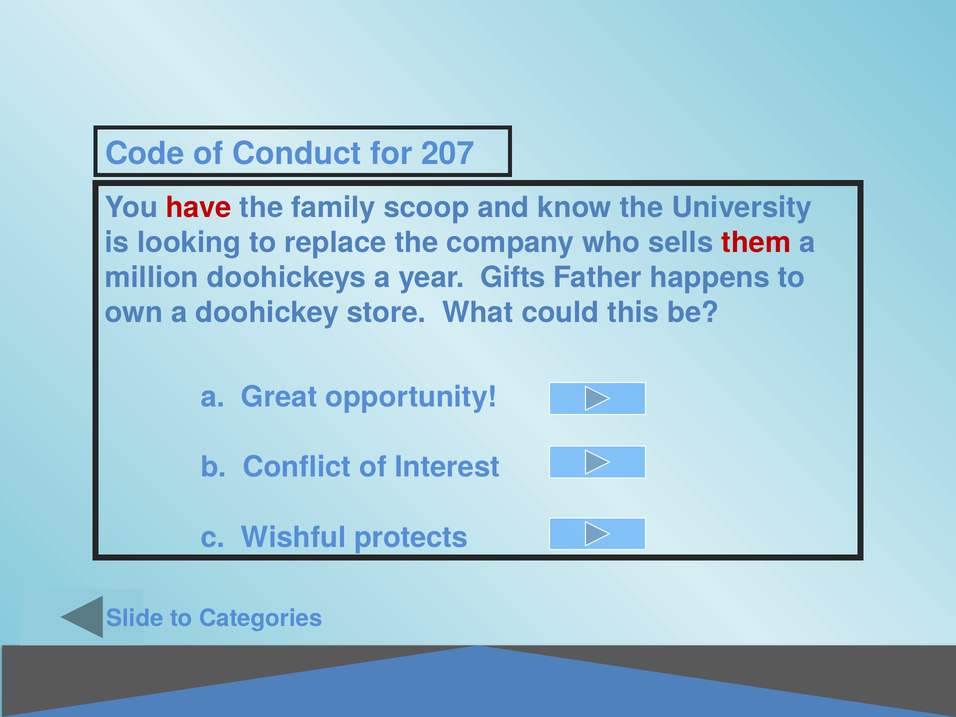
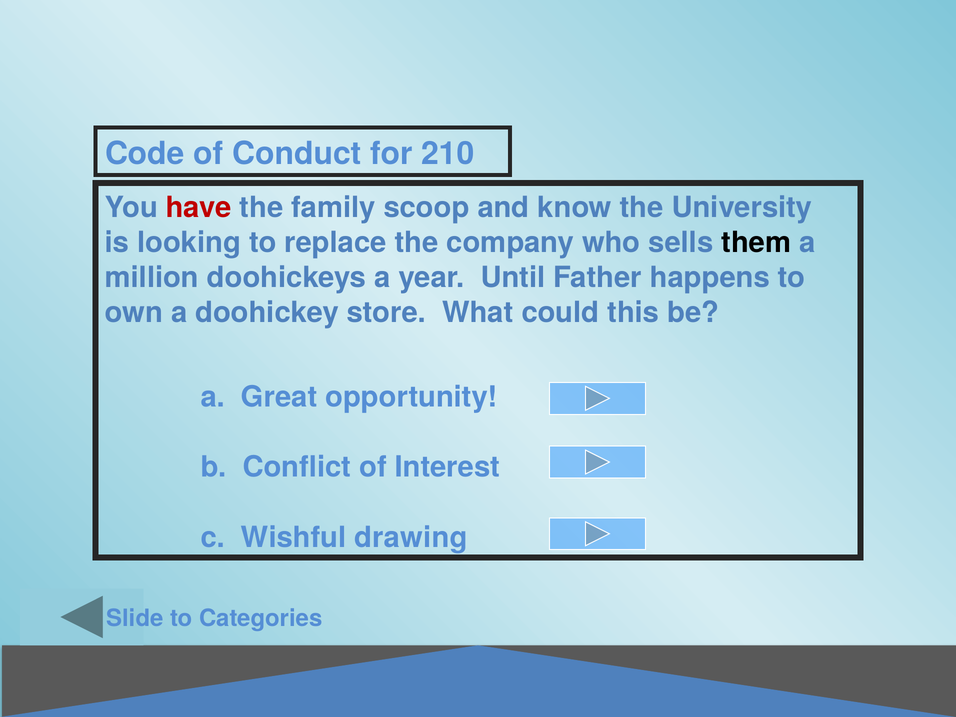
207: 207 -> 210 (448, 154)
them colour: red -> black (756, 242)
Gifts: Gifts -> Until (513, 278)
protects: protects -> drawing (411, 537)
